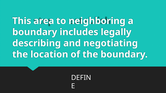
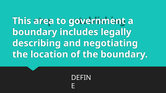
neighboring: neighboring -> government (97, 21)
